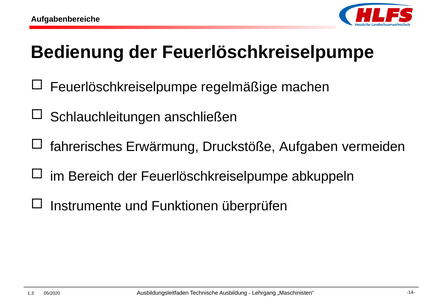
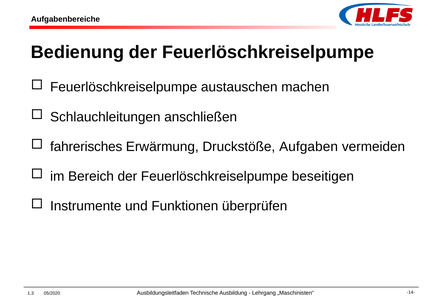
regelmäßige: regelmäßige -> austauschen (239, 87)
abkuppeln: abkuppeln -> beseitigen (323, 176)
